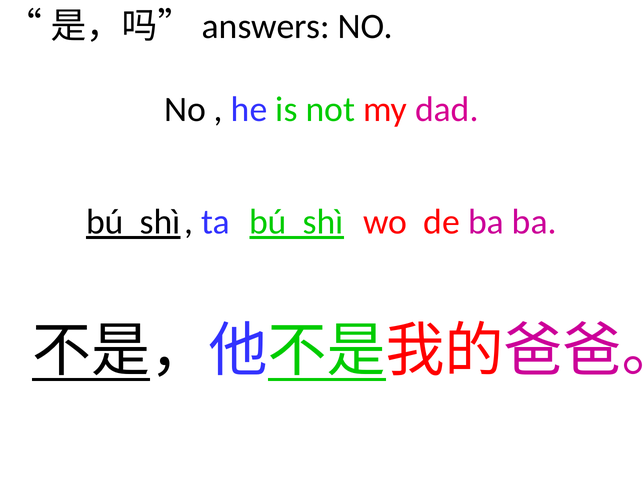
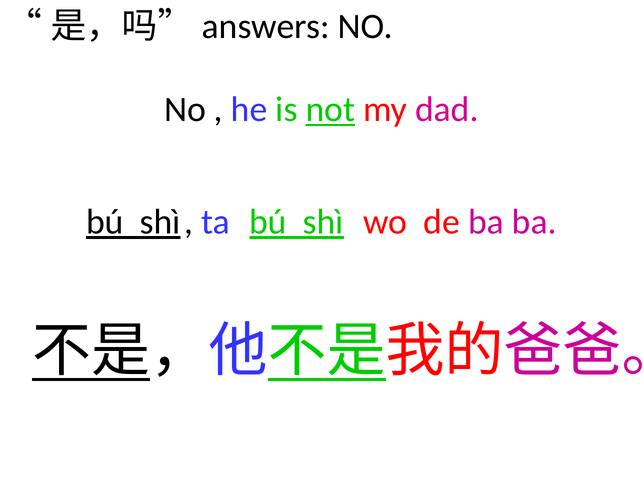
not underline: none -> present (330, 110)
